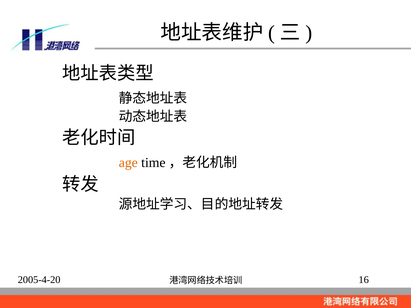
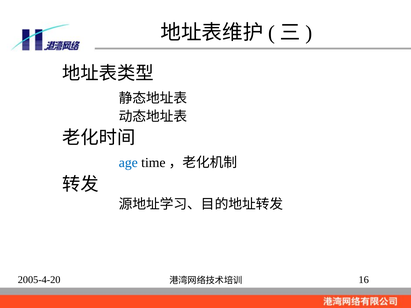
age colour: orange -> blue (128, 163)
